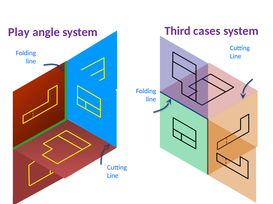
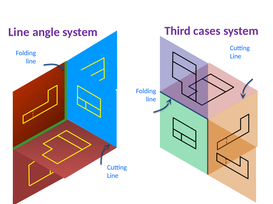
Play: Play -> Line (19, 32)
